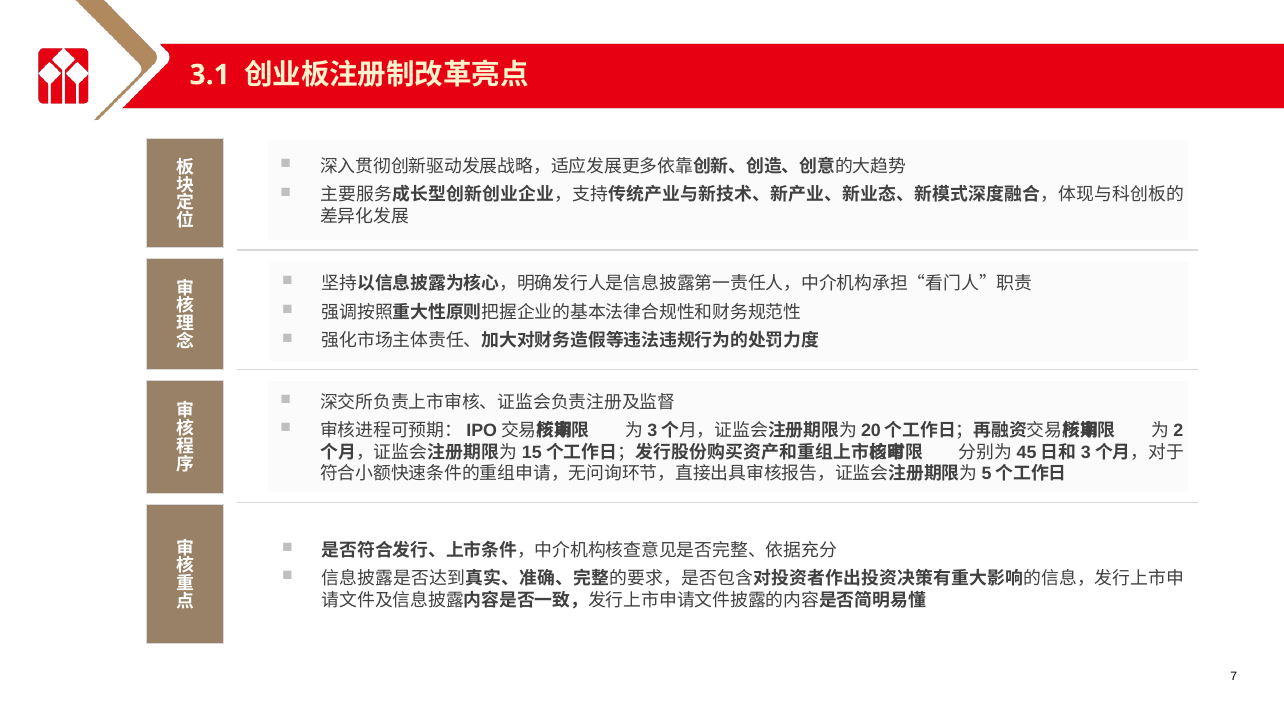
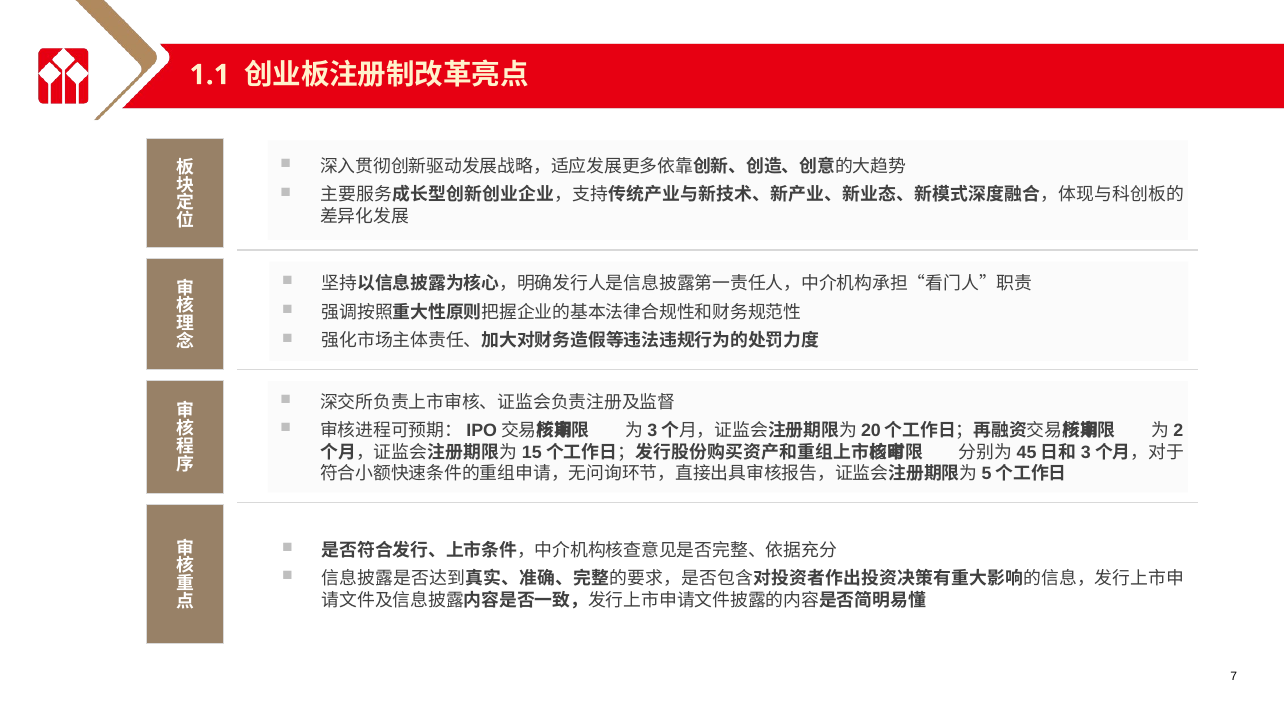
3.1: 3.1 -> 1.1 (210, 75)
